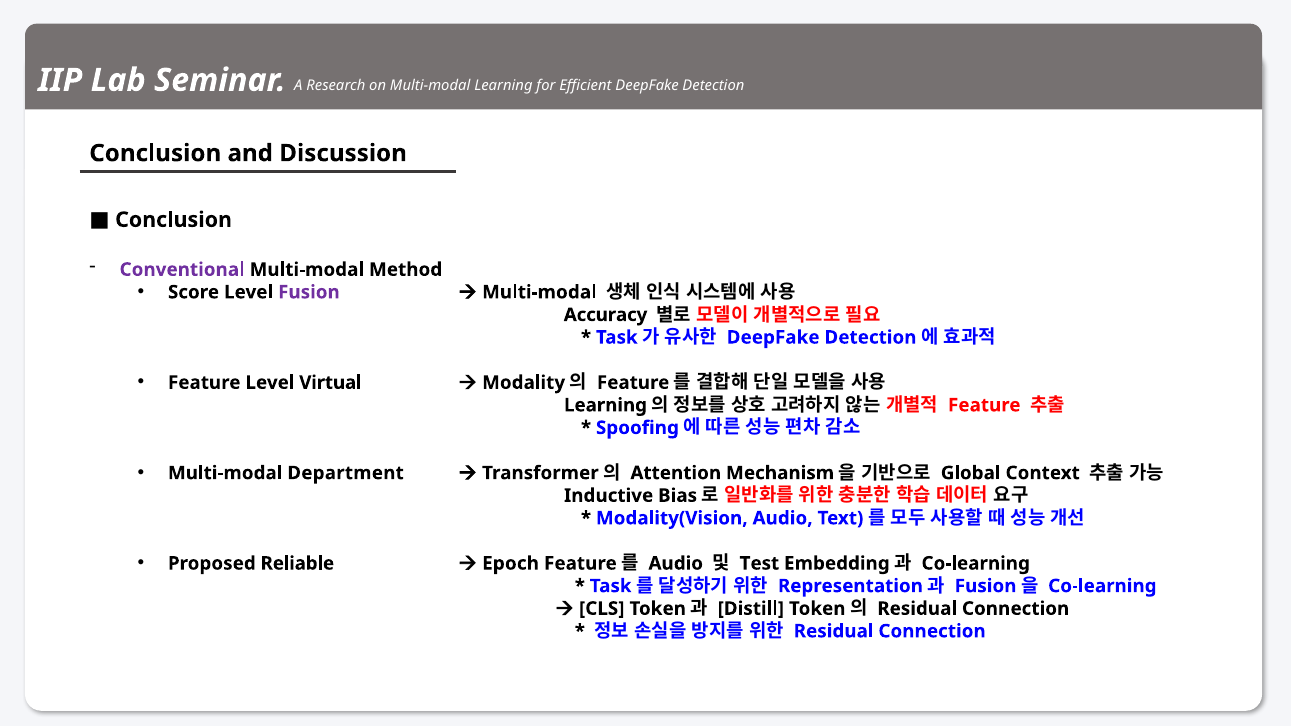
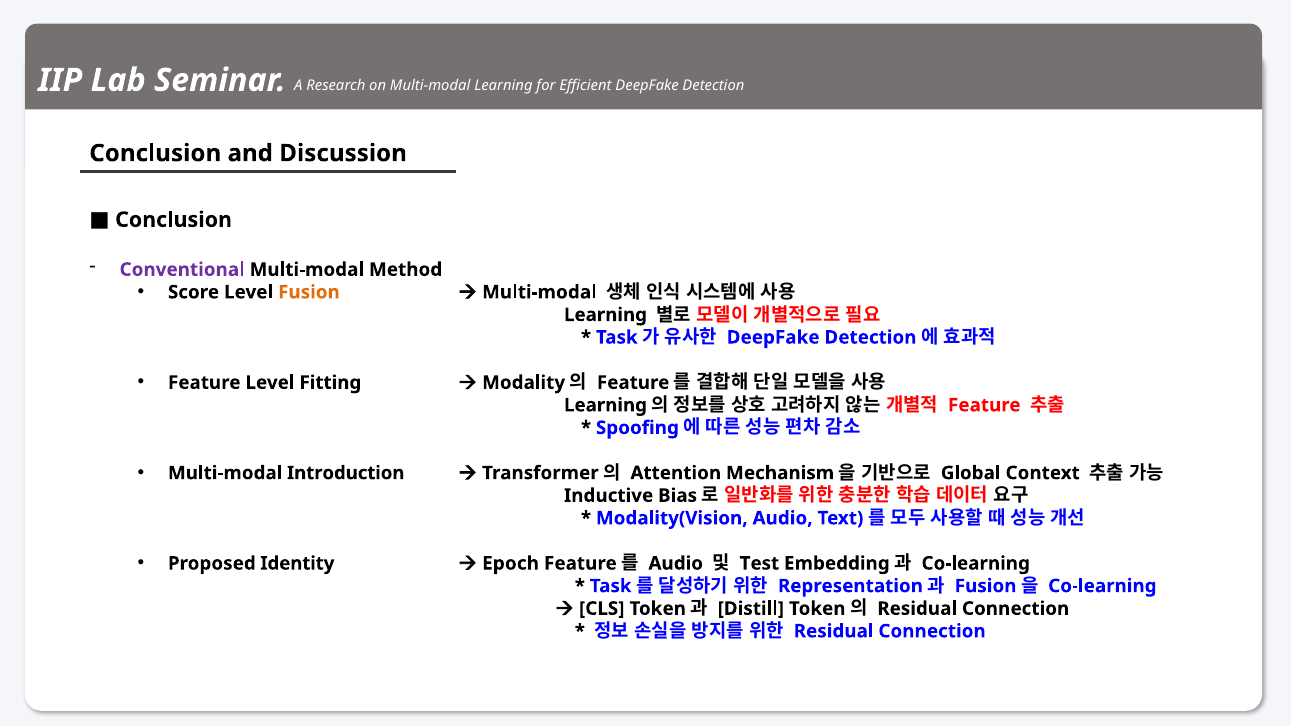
Fusion colour: purple -> orange (309, 292)
Accuracy: Accuracy -> Learning (605, 315)
Virtual: Virtual -> Fitting (330, 383)
Department: Department -> Introduction (346, 473)
Reliable: Reliable -> Identity (297, 564)
